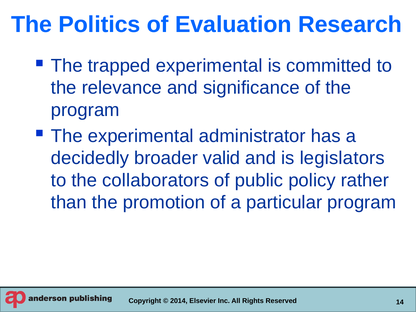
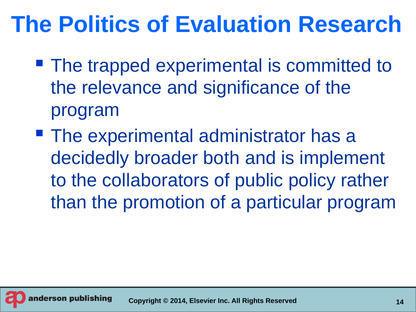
valid: valid -> both (221, 158)
legislators: legislators -> implement (342, 158)
